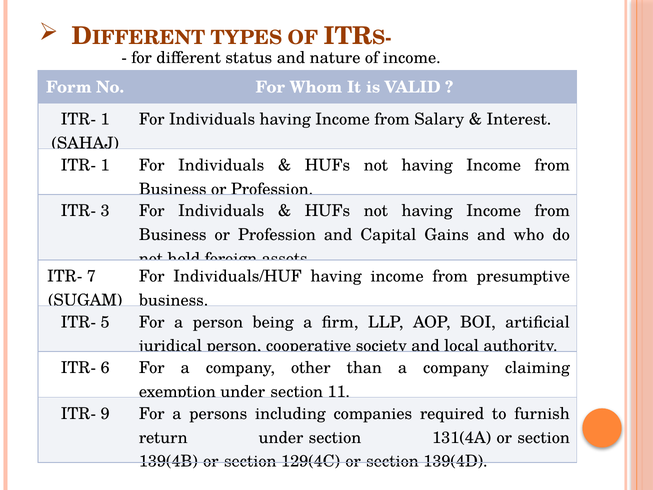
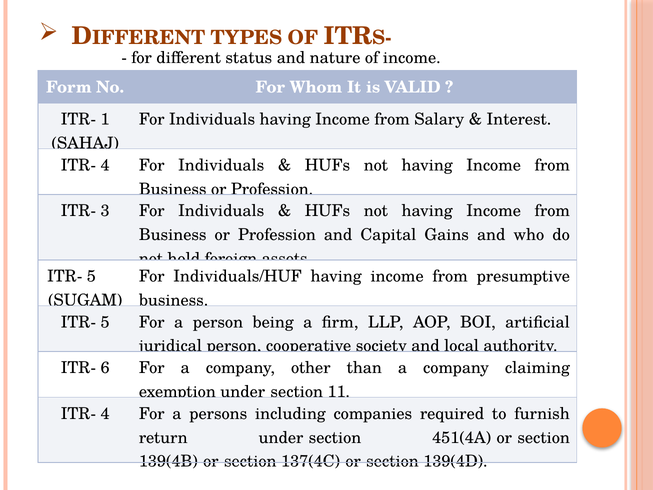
1: 1 -> 4 (105, 165)
7: 7 -> 5 (91, 276)
9: 9 -> 4 (105, 413)
131(4A: 131(4A -> 451(4A (462, 437)
129(4C: 129(4C -> 137(4C (311, 461)
